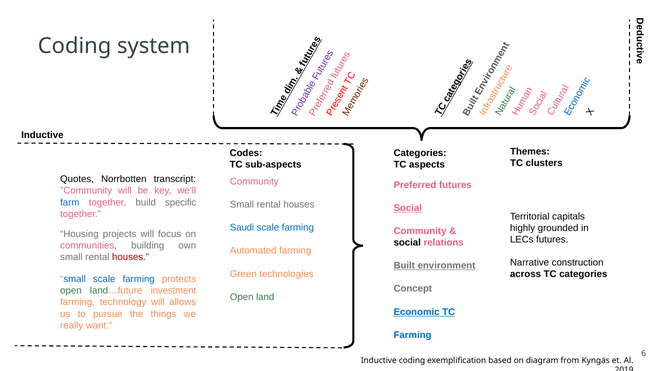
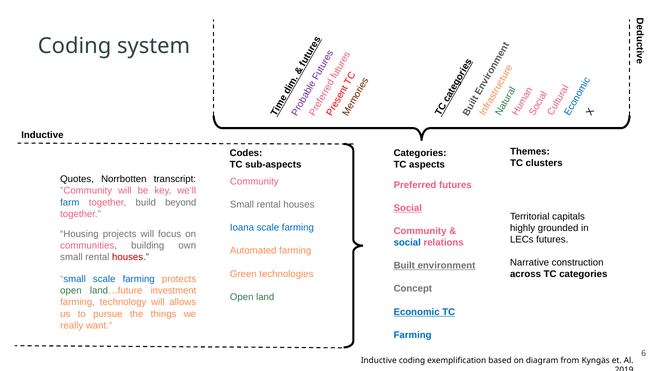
specific: specific -> beyond (181, 202)
Saudi: Saudi -> Ioana (242, 227)
social colour: black -> blue (407, 242)
